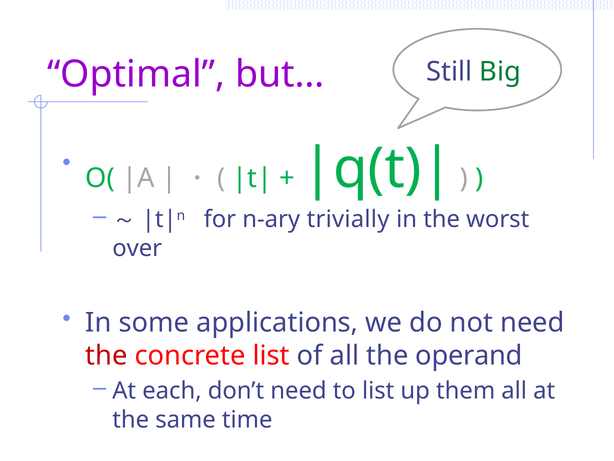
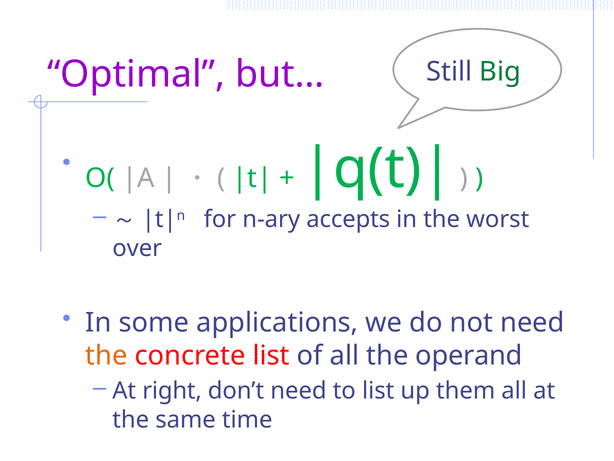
trivially: trivially -> accepts (348, 219)
the colour: red -> orange (106, 355)
each: each -> right (172, 391)
